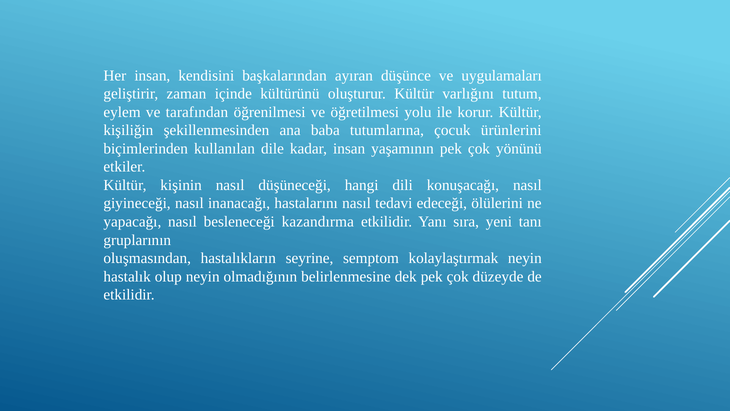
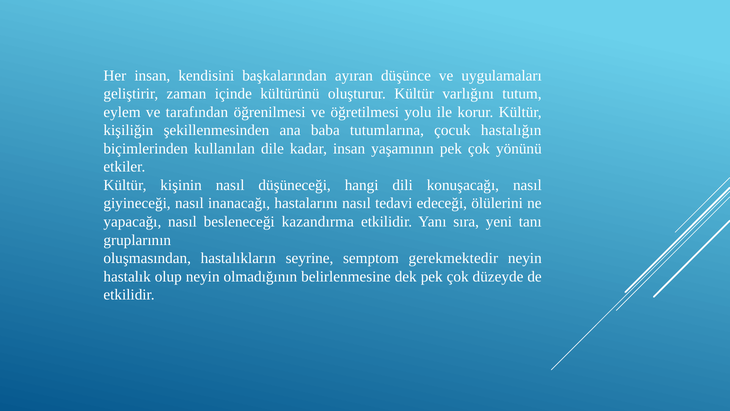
ürünlerini: ürünlerini -> hastalığın (511, 130)
kolaylaştırmak: kolaylaştırmak -> gerekmektedir (453, 258)
